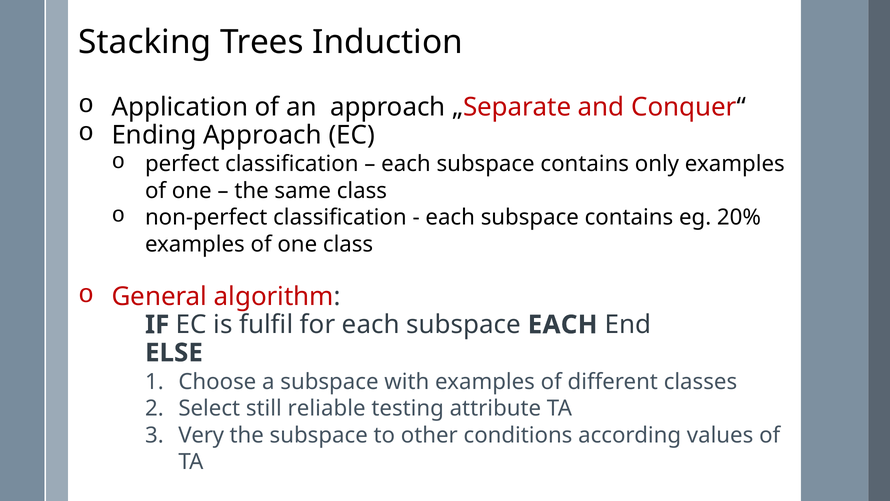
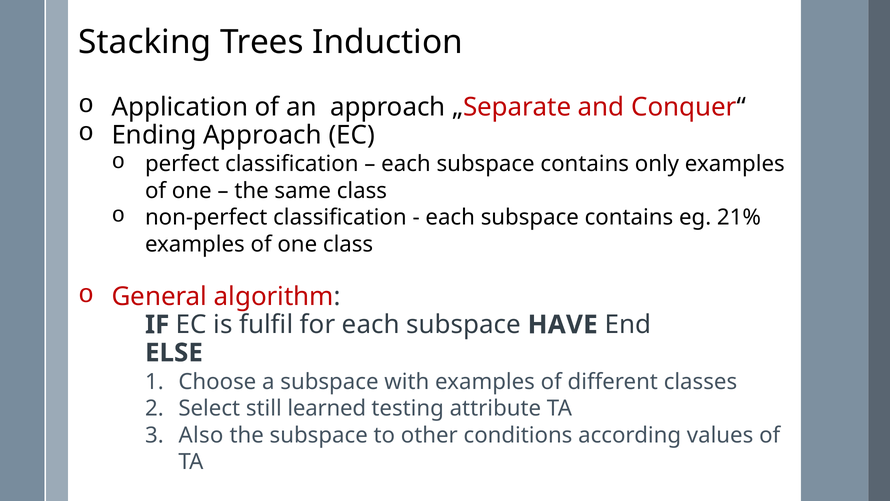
20%: 20% -> 21% (739, 217)
subspace EACH: EACH -> HAVE (563, 325)
reliable: reliable -> learned (327, 408)
Very: Very -> Also (201, 435)
